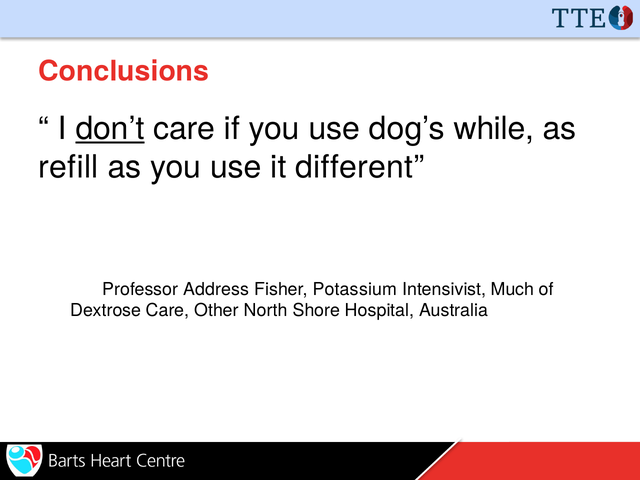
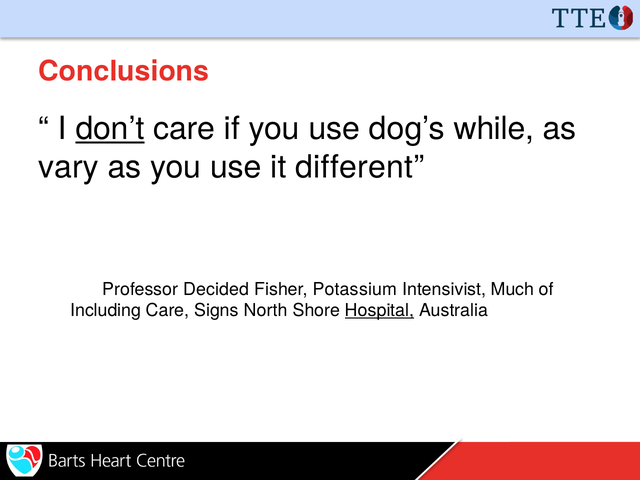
refill: refill -> vary (69, 167)
Address: Address -> Decided (216, 289)
Dextrose: Dextrose -> Including (106, 311)
Other: Other -> Signs (216, 311)
Hospital underline: none -> present (380, 311)
